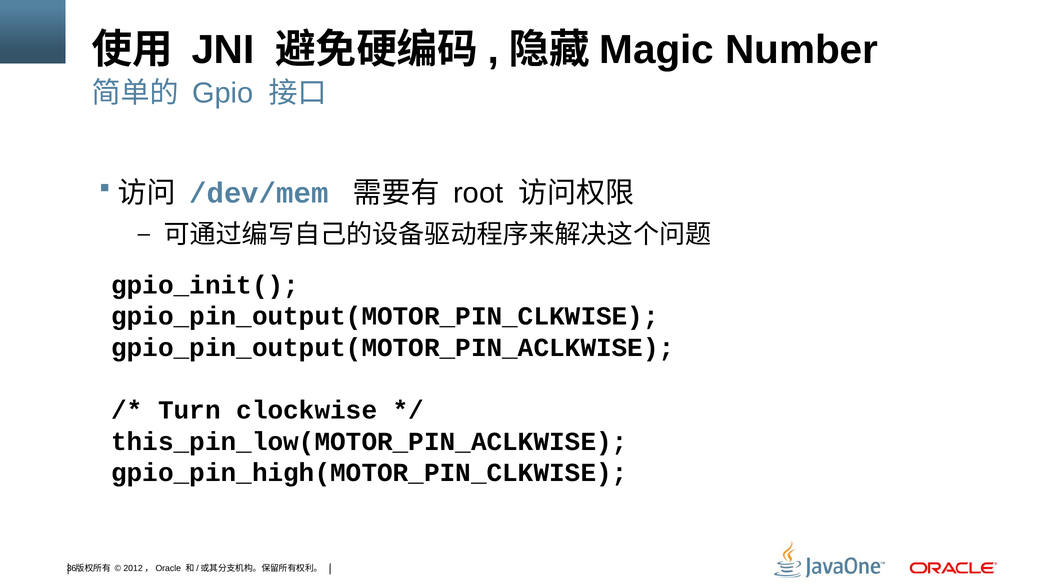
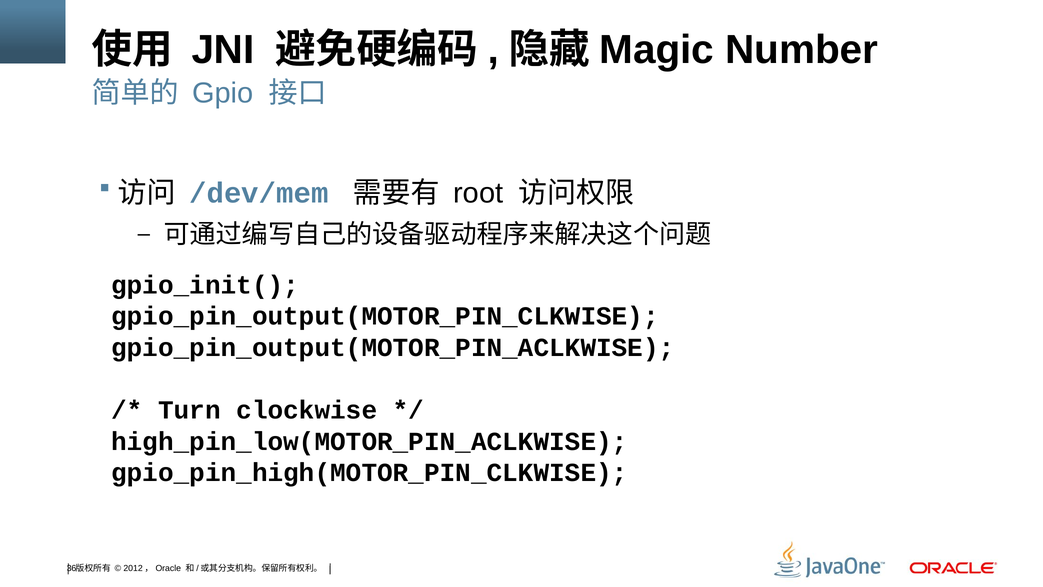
this_pin_low(MOTOR_PIN_ACLKWISE: this_pin_low(MOTOR_PIN_ACLKWISE -> high_pin_low(MOTOR_PIN_ACLKWISE (369, 441)
